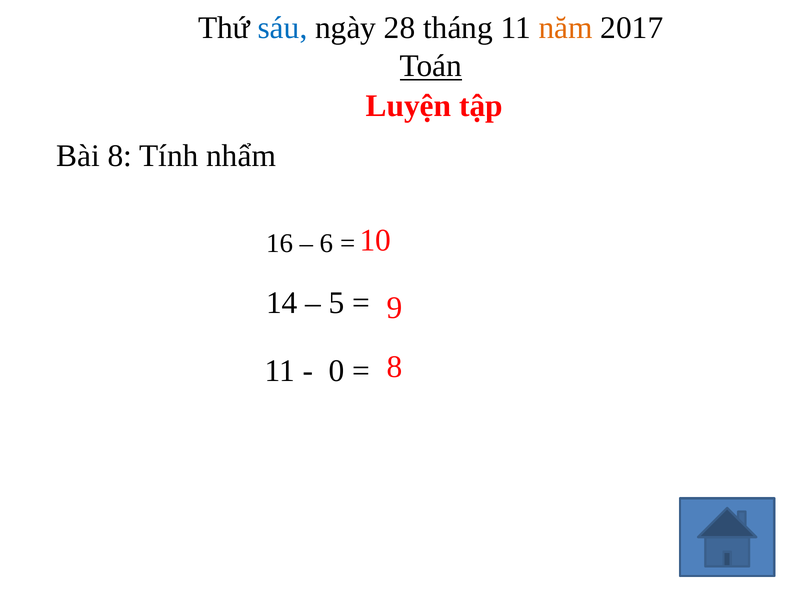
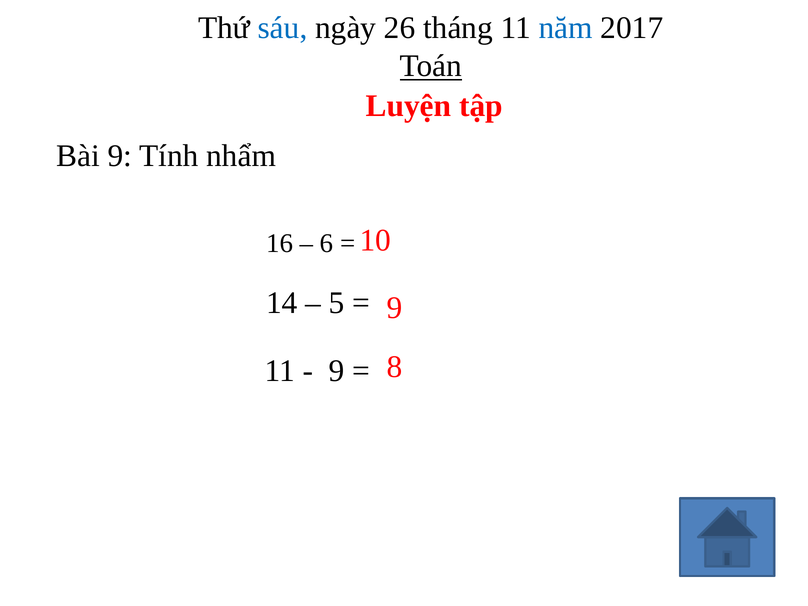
28: 28 -> 26 (400, 28)
năm colour: orange -> blue (566, 28)
Bài 8: 8 -> 9 (120, 156)
0: 0 -> 9 (336, 371)
